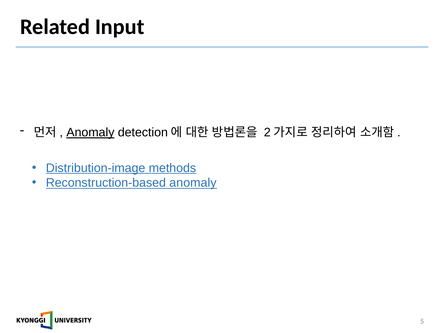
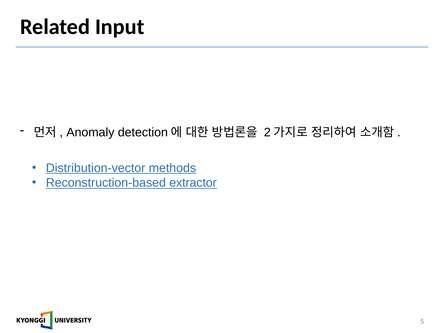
Anomaly underline: present -> none (90, 133)
Distribution-image: Distribution-image -> Distribution-vector (96, 168)
Reconstruction-based anomaly: anomaly -> extractor (193, 183)
